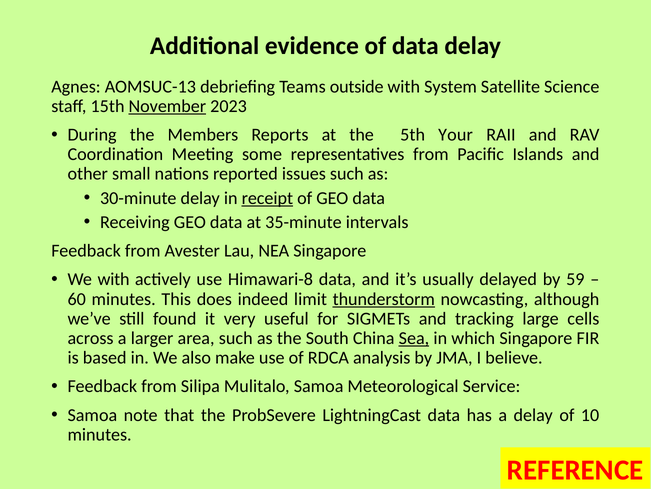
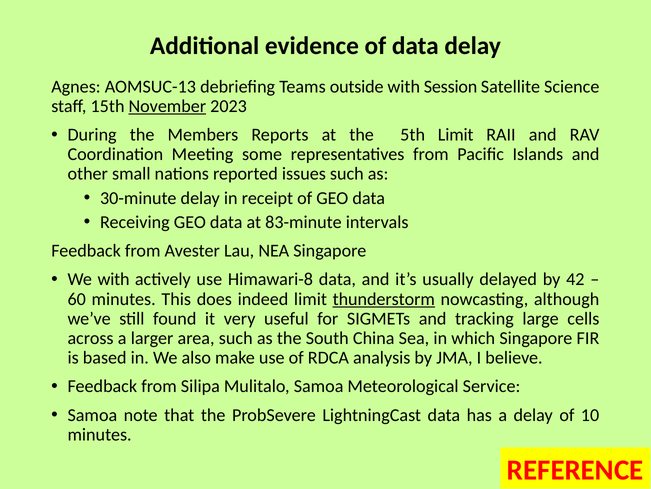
System: System -> Session (451, 86)
5th Your: Your -> Limit (456, 135)
receipt underline: present -> none (267, 198)
35-minute: 35-minute -> 83-minute (303, 222)
59: 59 -> 42 (575, 279)
Sea underline: present -> none (414, 338)
